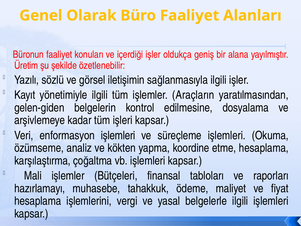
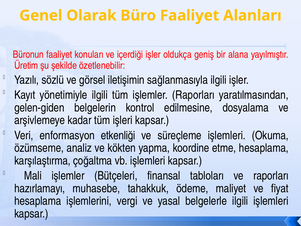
işlemler Araçların: Araçların -> Raporları (193, 95)
enformasyon işlemleri: işlemleri -> etkenliği (118, 135)
